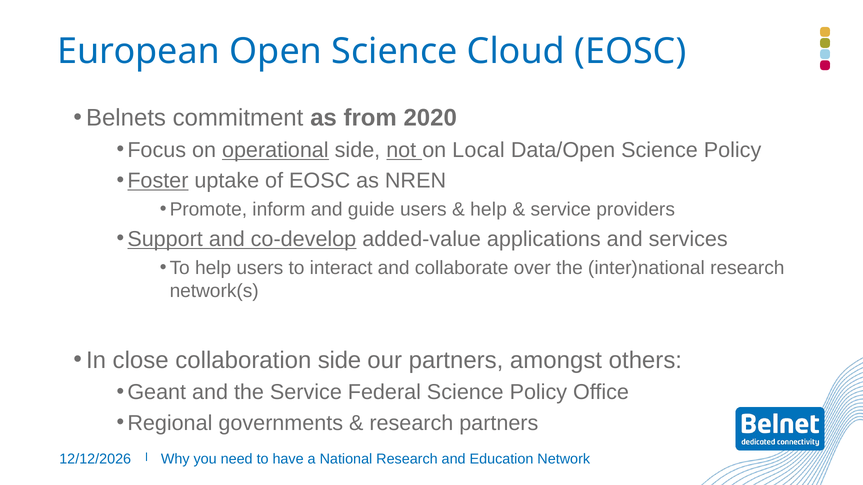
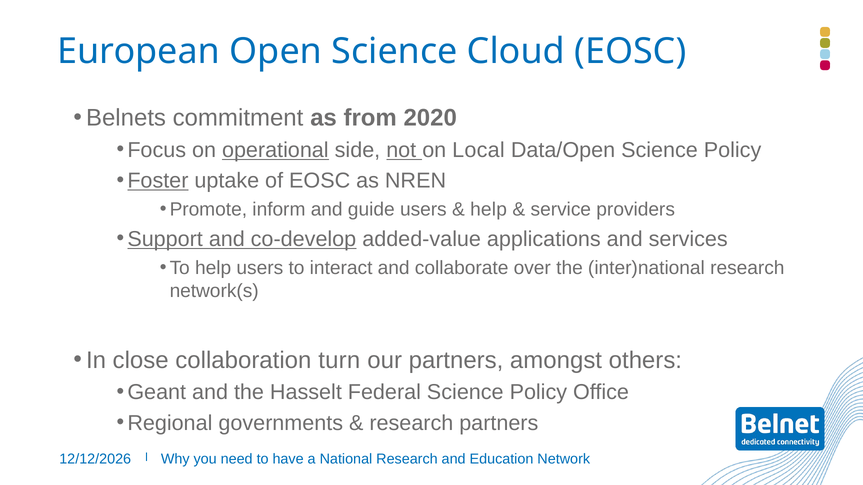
collaboration side: side -> turn (339, 361)
the Service: Service -> Hasselt (306, 393)
